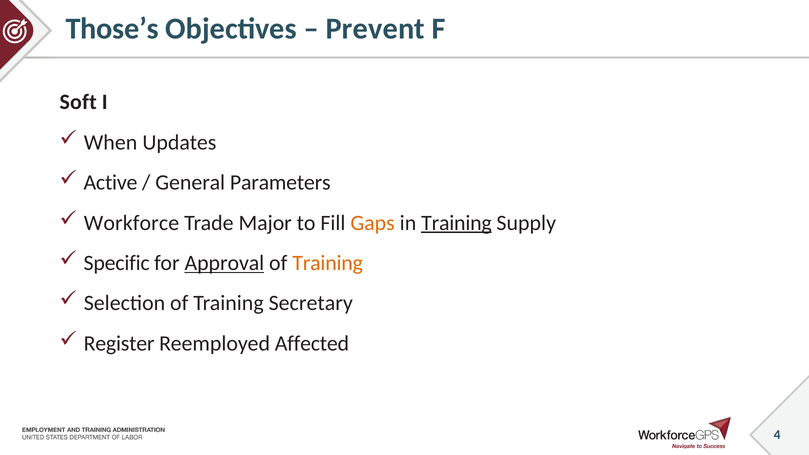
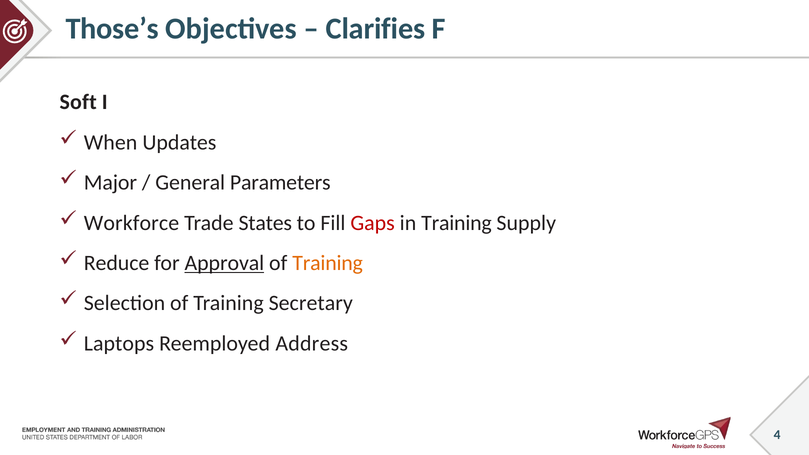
Prevent: Prevent -> Clarifies (375, 29)
Active: Active -> Major (110, 183)
Major: Major -> States (265, 223)
Gaps colour: orange -> red (373, 223)
Training underline: present -> none (456, 223)
Specific: Specific -> Reduce (117, 263)
Register: Register -> Laptops (119, 343)
Affected: Affected -> Address (312, 343)
